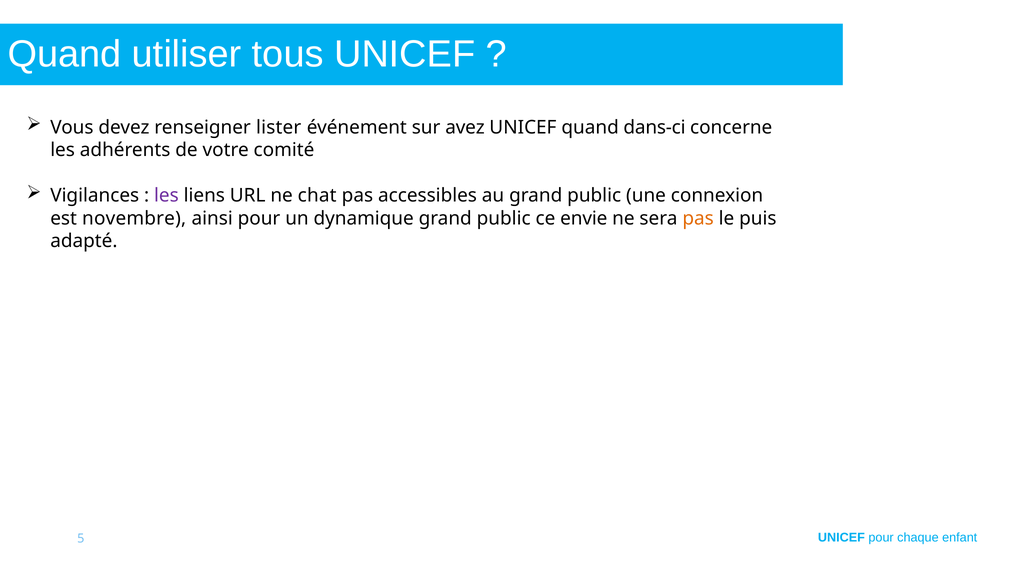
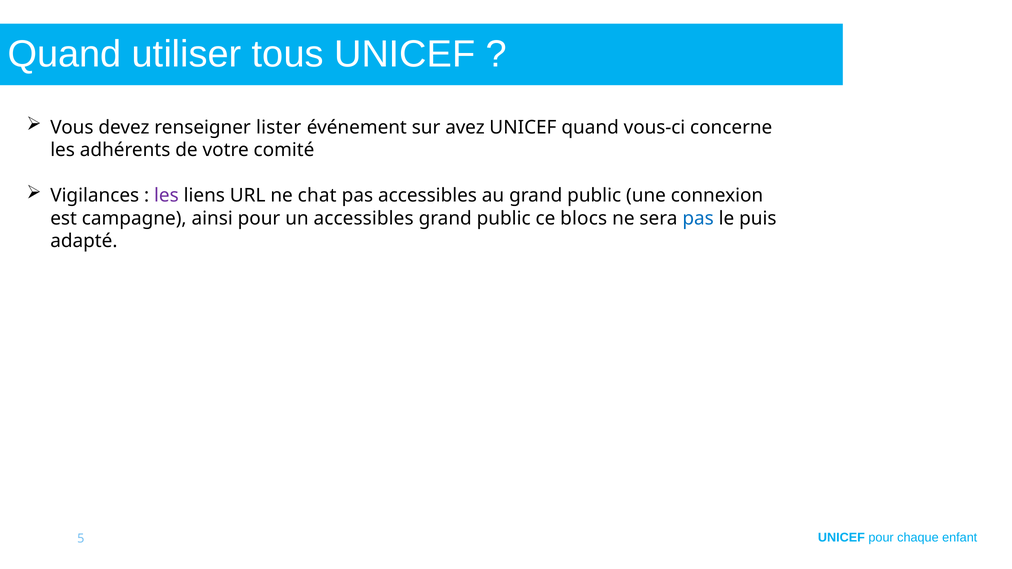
dans-ci: dans-ci -> vous-ci (654, 127)
novembre: novembre -> campagne (134, 218)
un dynamique: dynamique -> accessibles (364, 218)
envie: envie -> blocs (584, 218)
pas colour: orange -> blue (698, 218)
